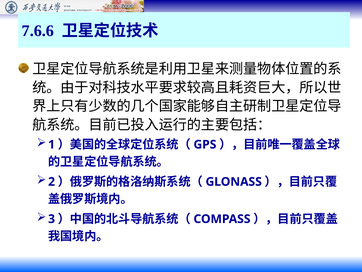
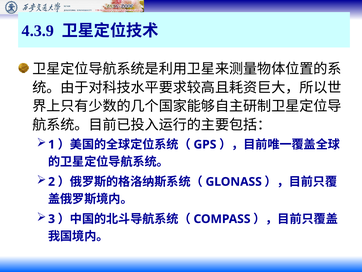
7.6.6: 7.6.6 -> 4.3.9 (38, 31)
